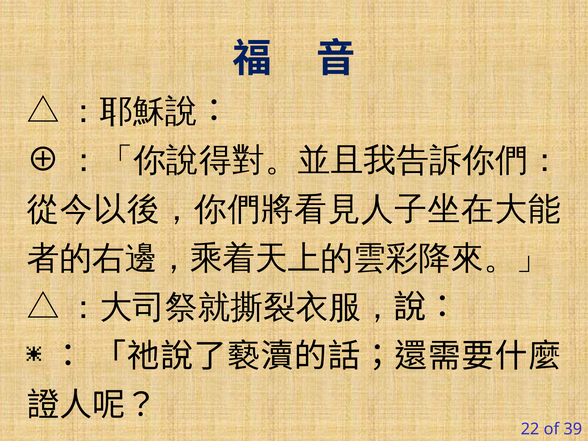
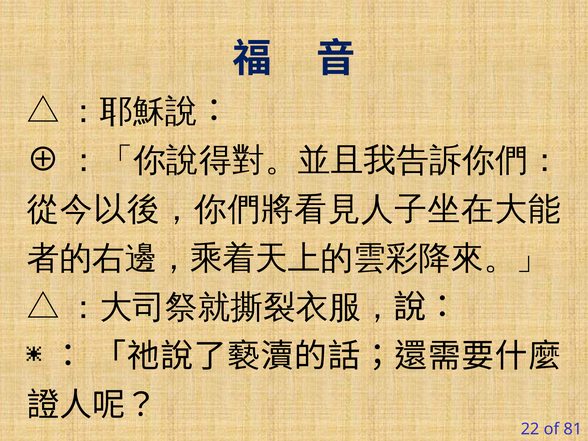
39: 39 -> 81 (573, 429)
